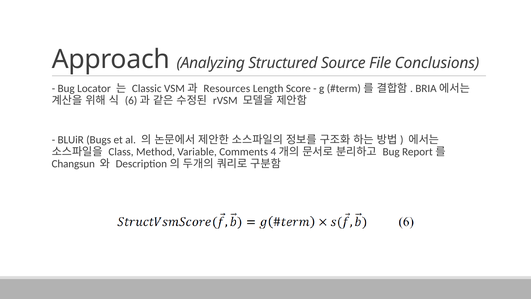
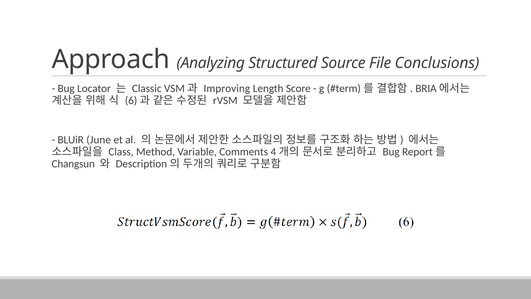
Resources: Resources -> Improving (227, 88)
Bugs: Bugs -> June (99, 140)
